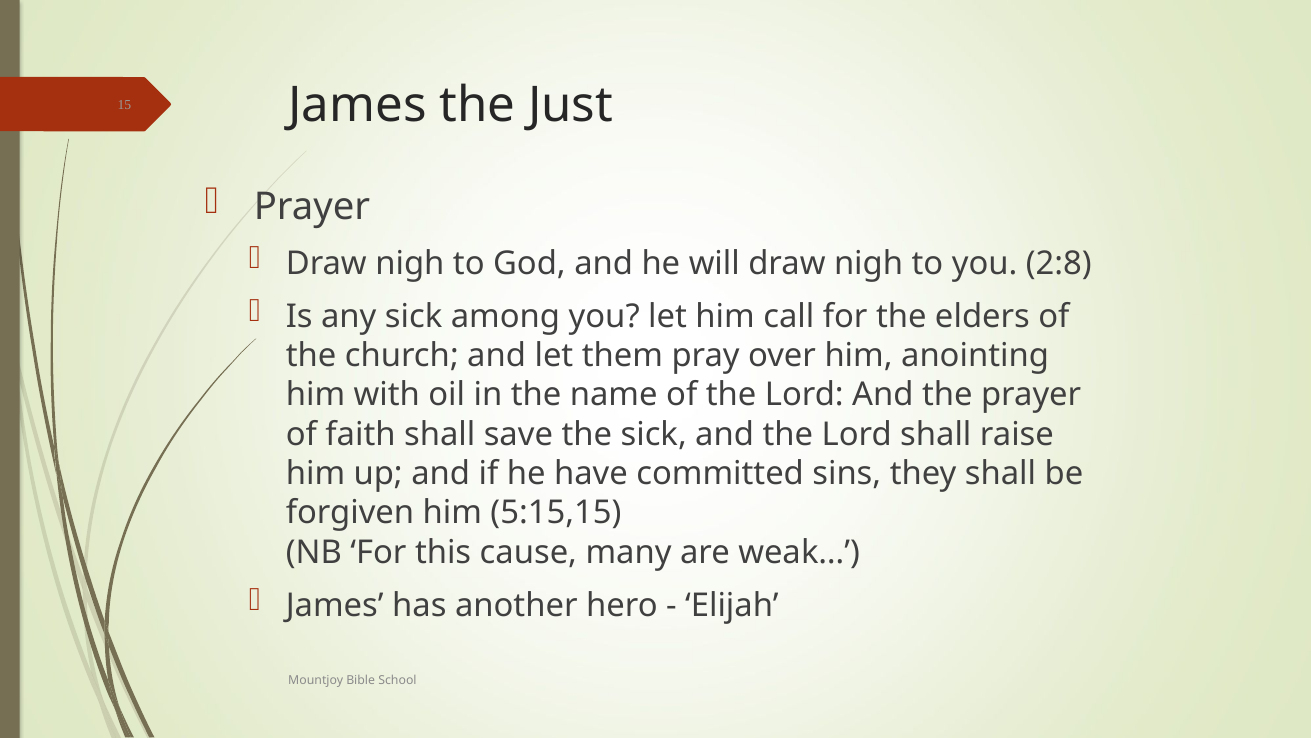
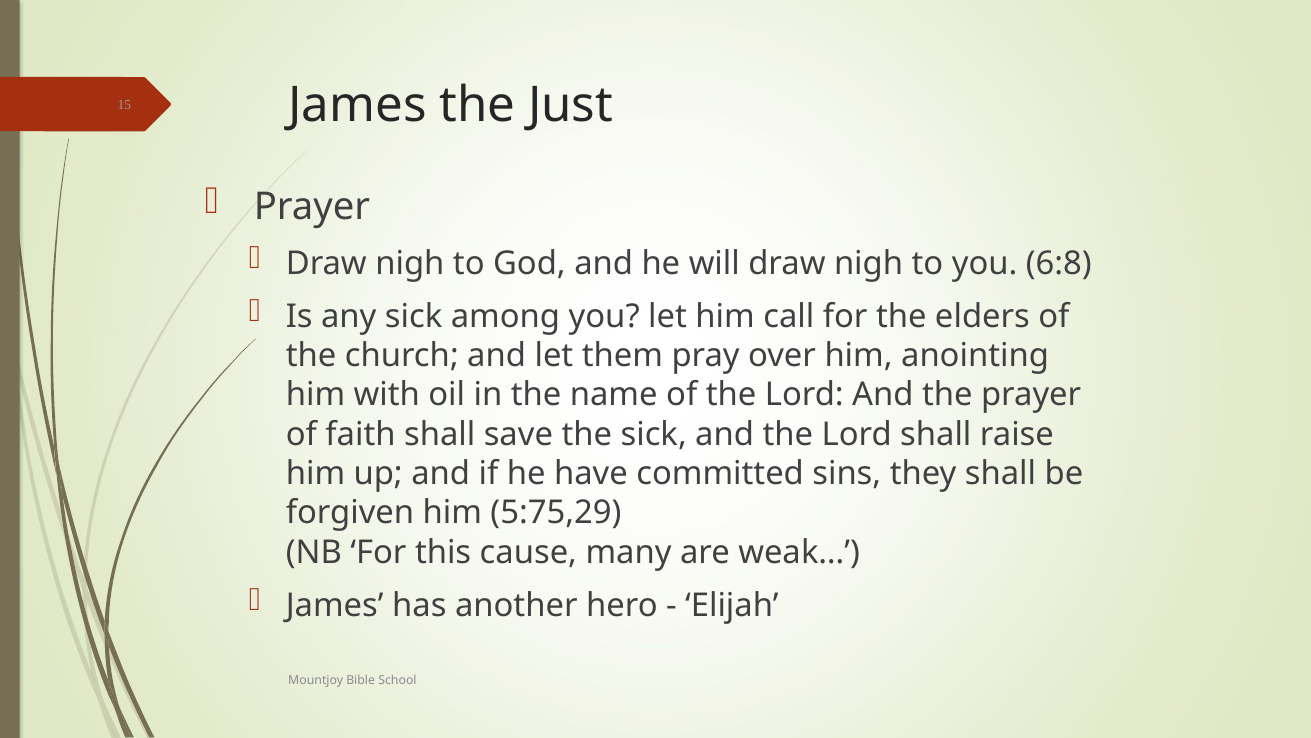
2:8: 2:8 -> 6:8 (1059, 263)
5:15,15: 5:15,15 -> 5:75,29 (556, 513)
